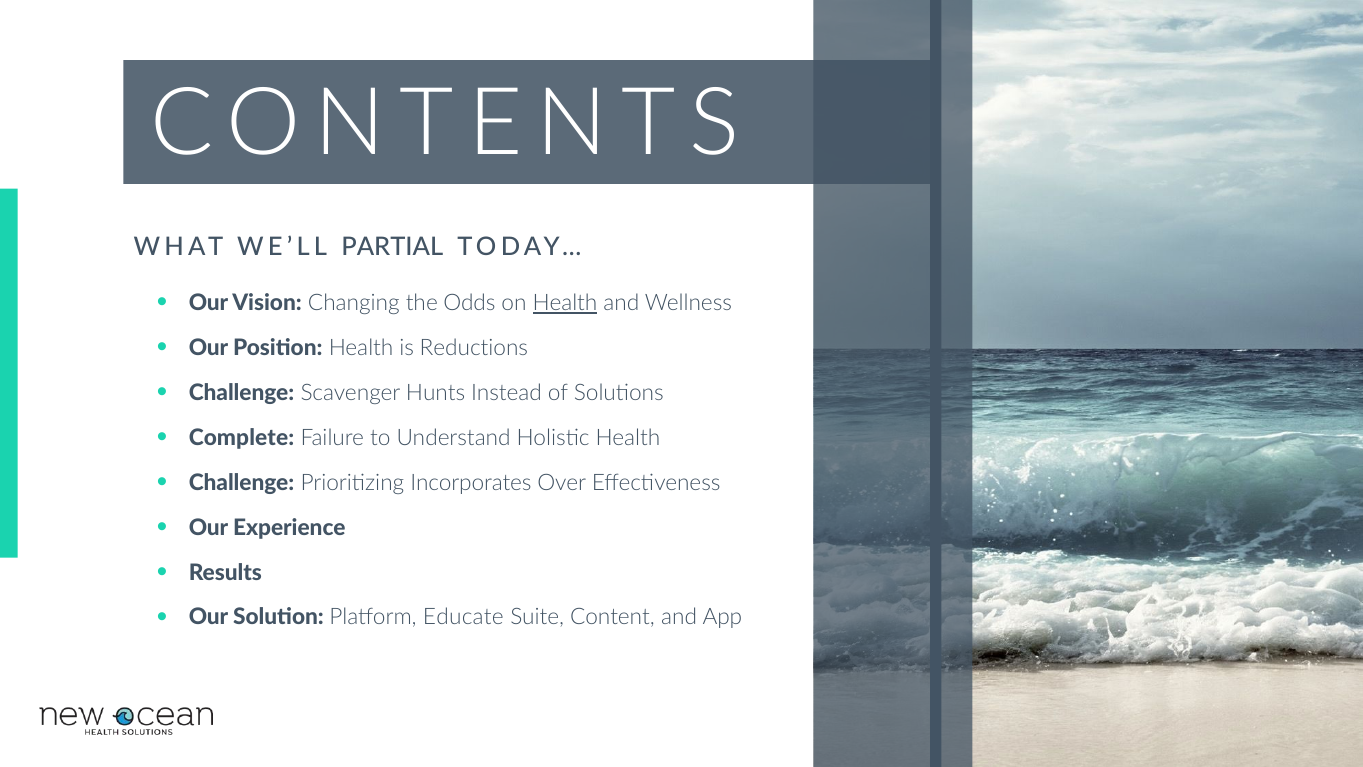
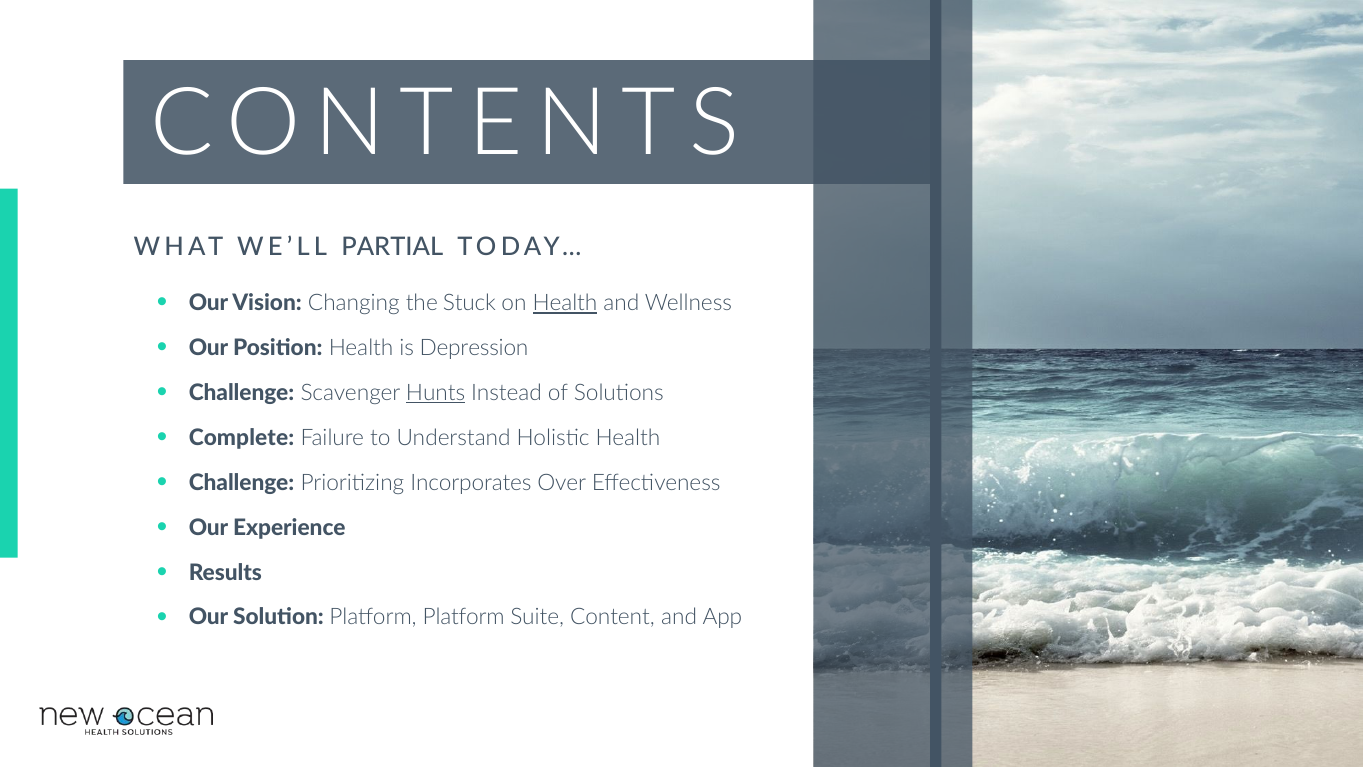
Odds: Odds -> Stuck (469, 303)
Reductions: Reductions -> Depression (474, 348)
Hunts underline: none -> present (436, 393)
Platform Educate: Educate -> Platform (464, 617)
